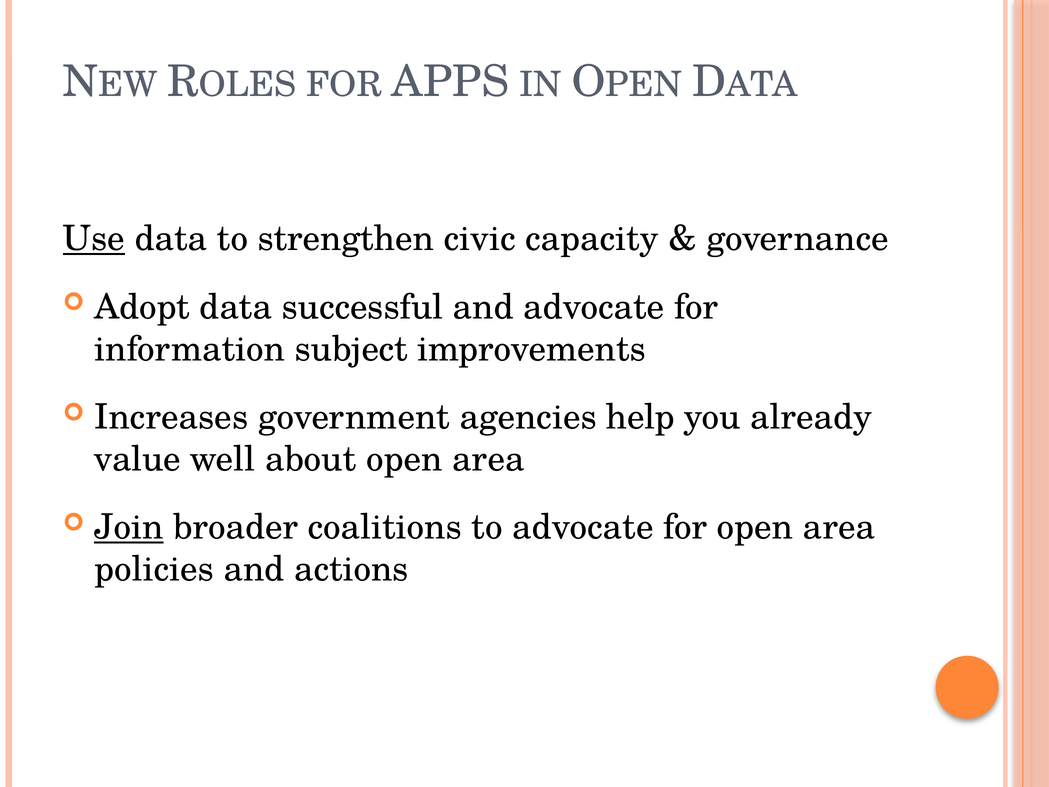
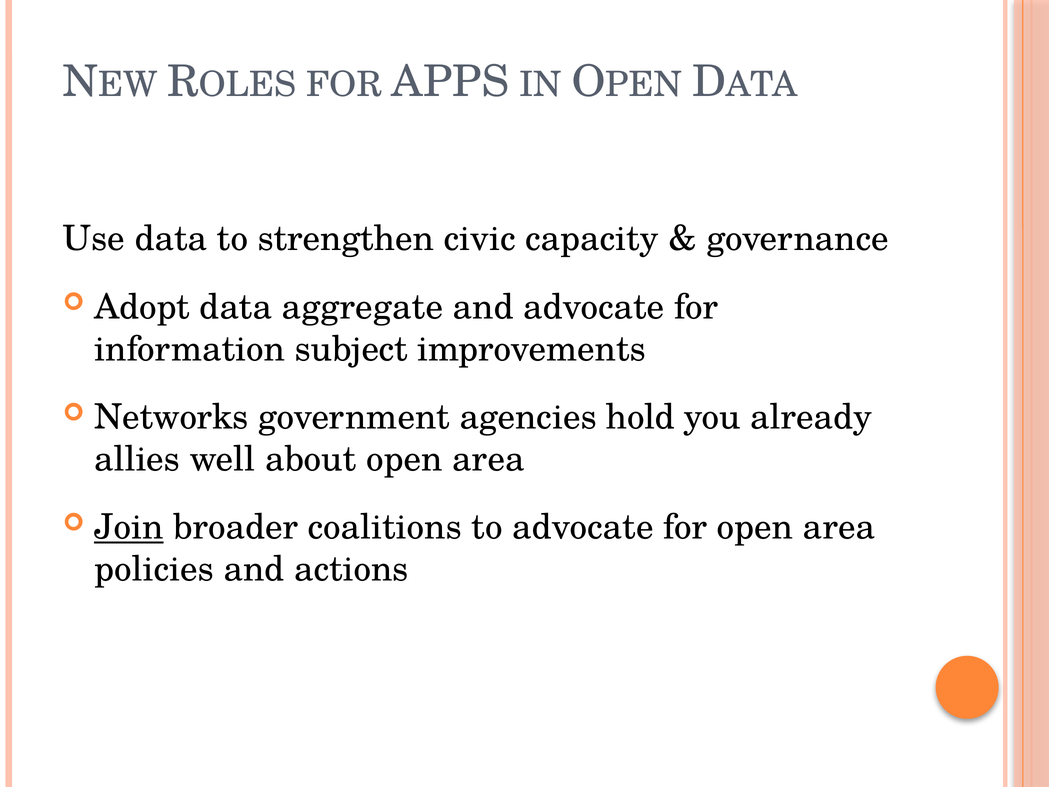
Use underline: present -> none (94, 239)
successful: successful -> aggregate (362, 307)
Increases: Increases -> Networks (171, 417)
help: help -> hold (640, 417)
value: value -> allies (137, 459)
